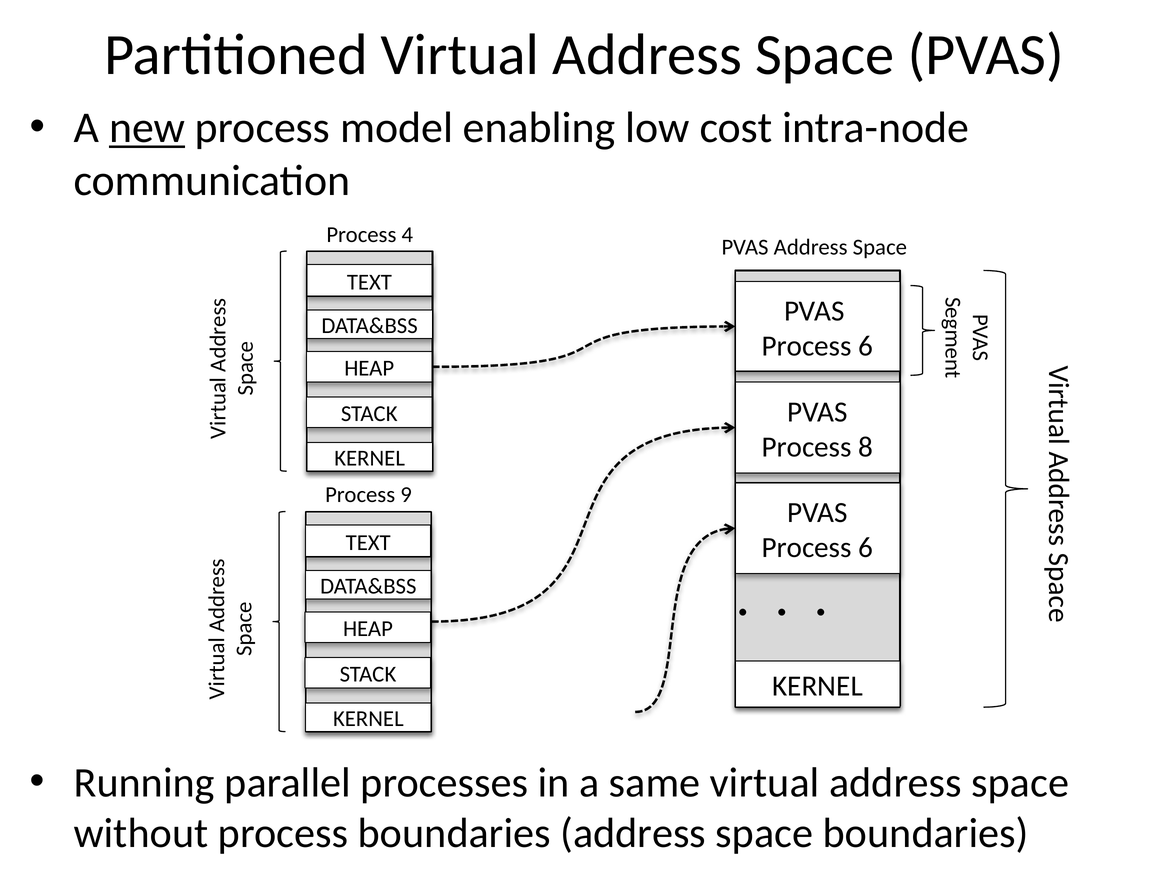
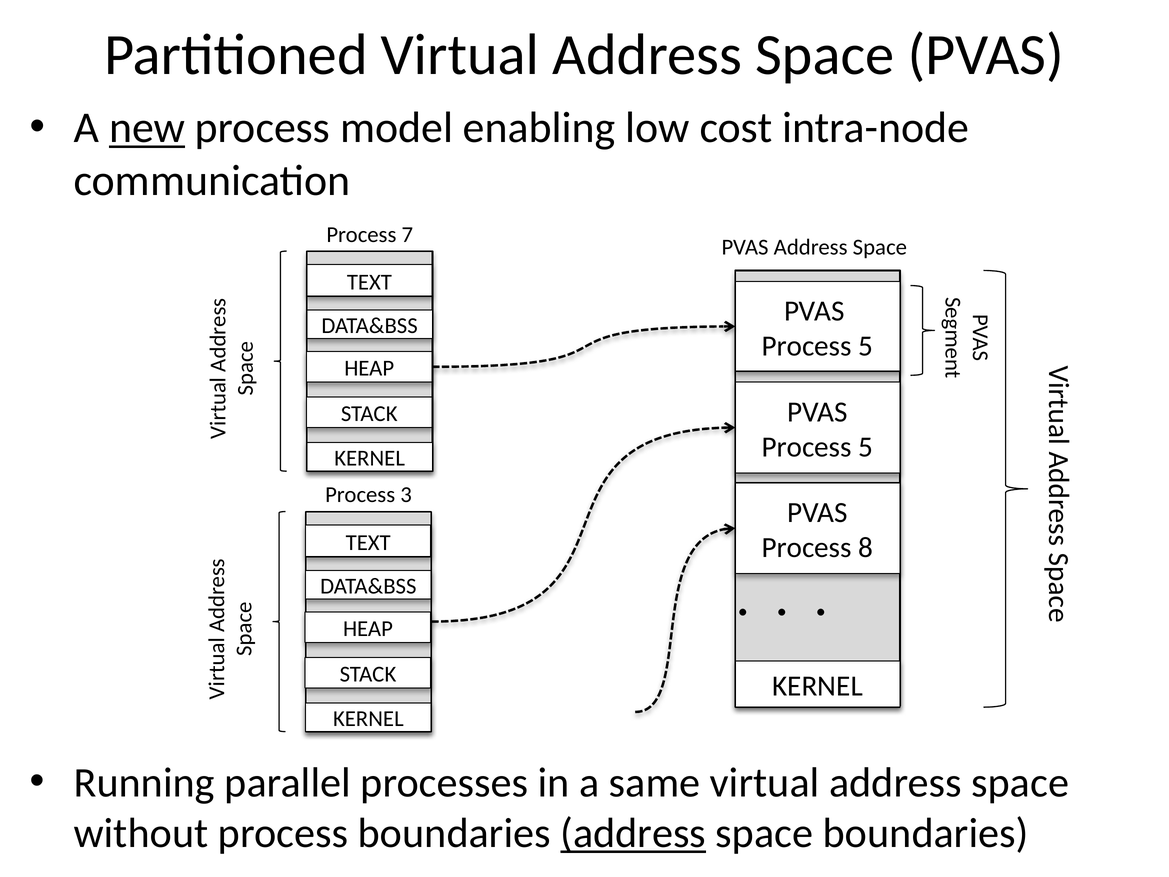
4: 4 -> 7 (407, 234)
6: 6 -> 5 (866, 346)
8: 8 -> 5 (866, 447)
9: 9 -> 3 (406, 495)
6: 6 -> 8 (866, 548)
address underline: none -> present (633, 833)
